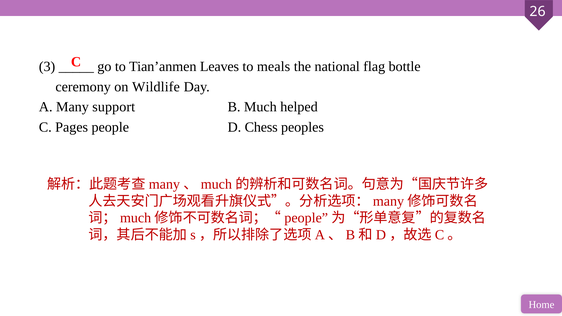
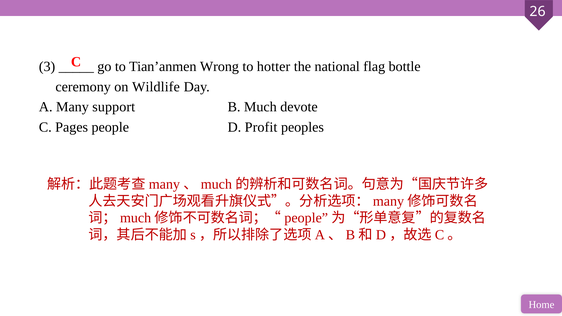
Leaves: Leaves -> Wrong (219, 67)
meals: meals -> hotter (274, 67)
helped: helped -> devote (299, 107)
Chess: Chess -> Profit (261, 127)
